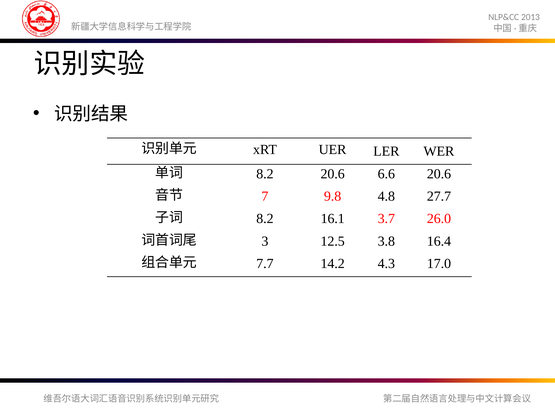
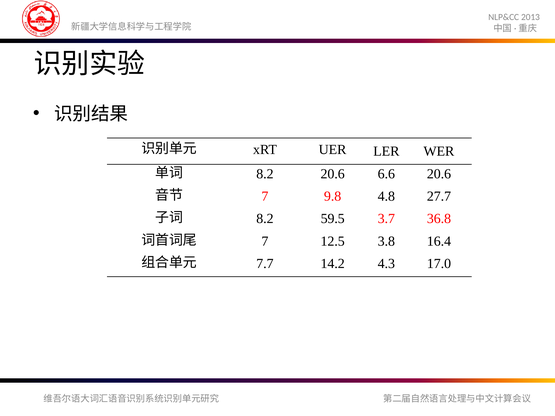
16.1: 16.1 -> 59.5 (333, 219)
26.0: 26.0 -> 36.8 (439, 219)
3: 3 -> 7 (265, 241)
